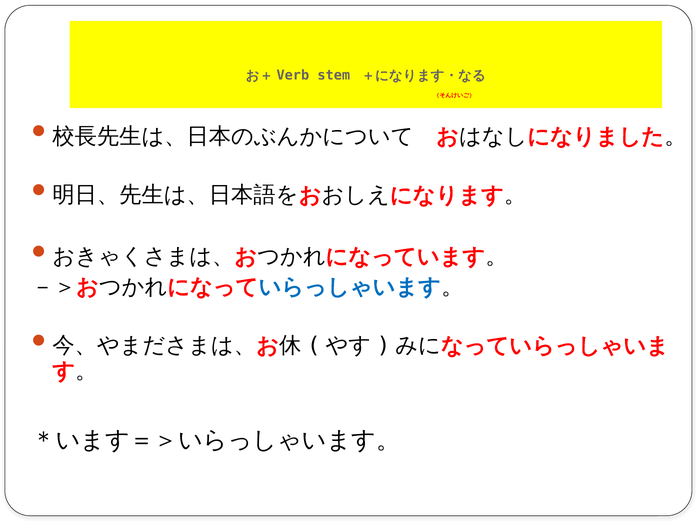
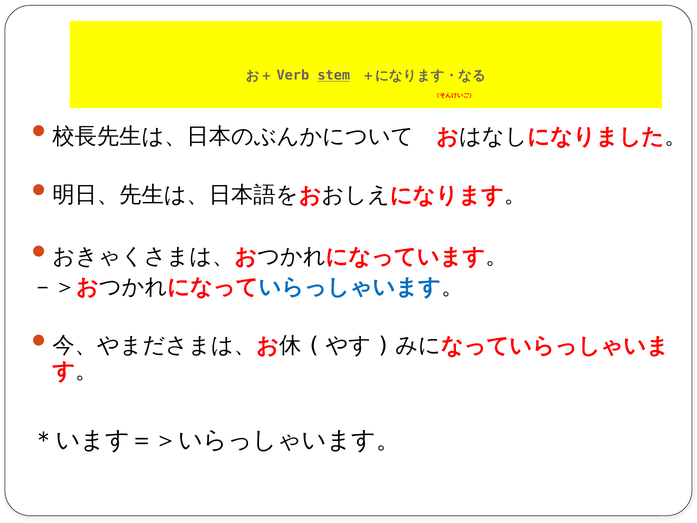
stem underline: none -> present (334, 75)
